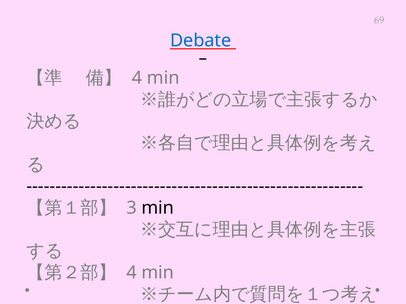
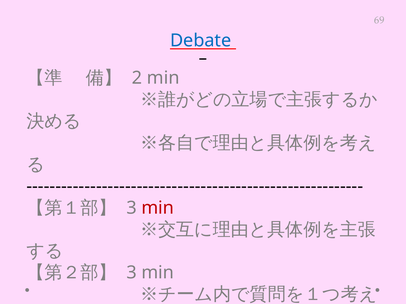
4: 4 -> 2 (137, 78)
min colour: black -> red (158, 208)
4: 4 -> 3 (132, 273)
